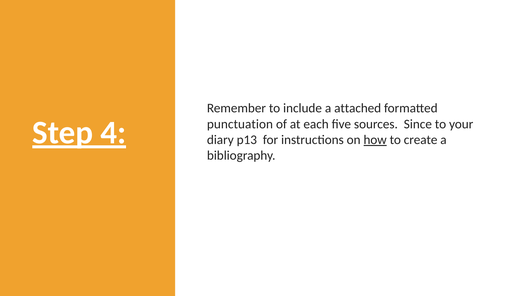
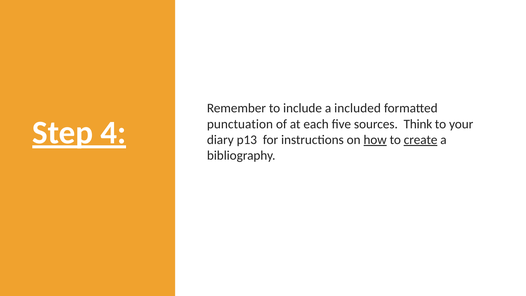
attached: attached -> included (358, 108)
Since: Since -> Think (418, 124)
create underline: none -> present (421, 140)
